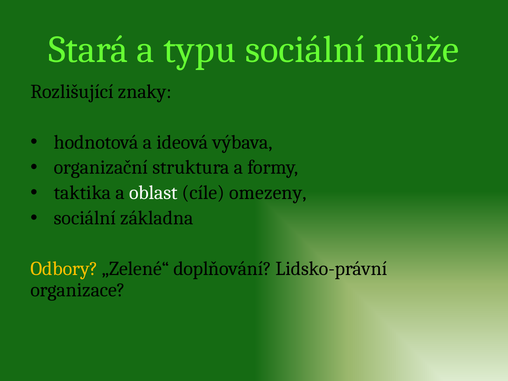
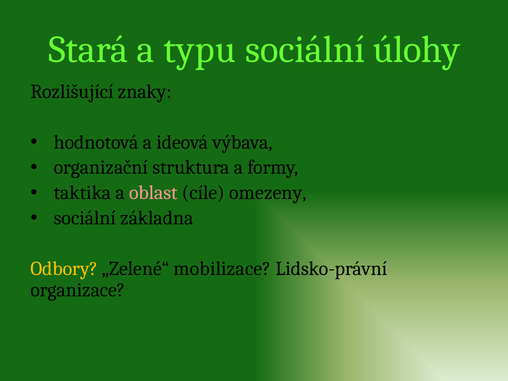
může: může -> úlohy (417, 50)
oblast colour: white -> pink (153, 193)
doplňování: doplňování -> mobilizace (222, 269)
